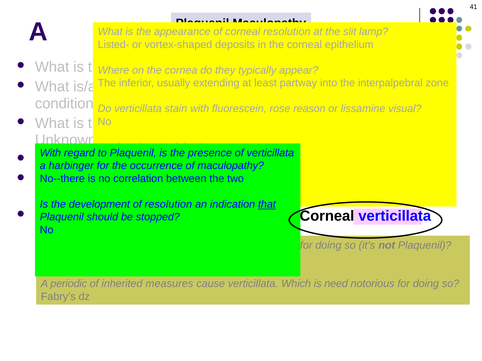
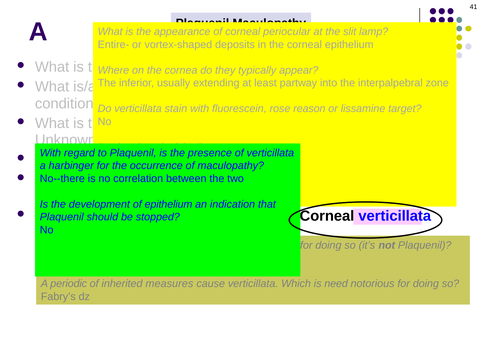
corneal resolution: resolution -> periocular (287, 32)
Listed-: Listed- -> Entire- (113, 45)
visual: visual -> target (405, 109)
resolution: resolution -> epithelium (168, 205)
that underline: present -> none (267, 205)
